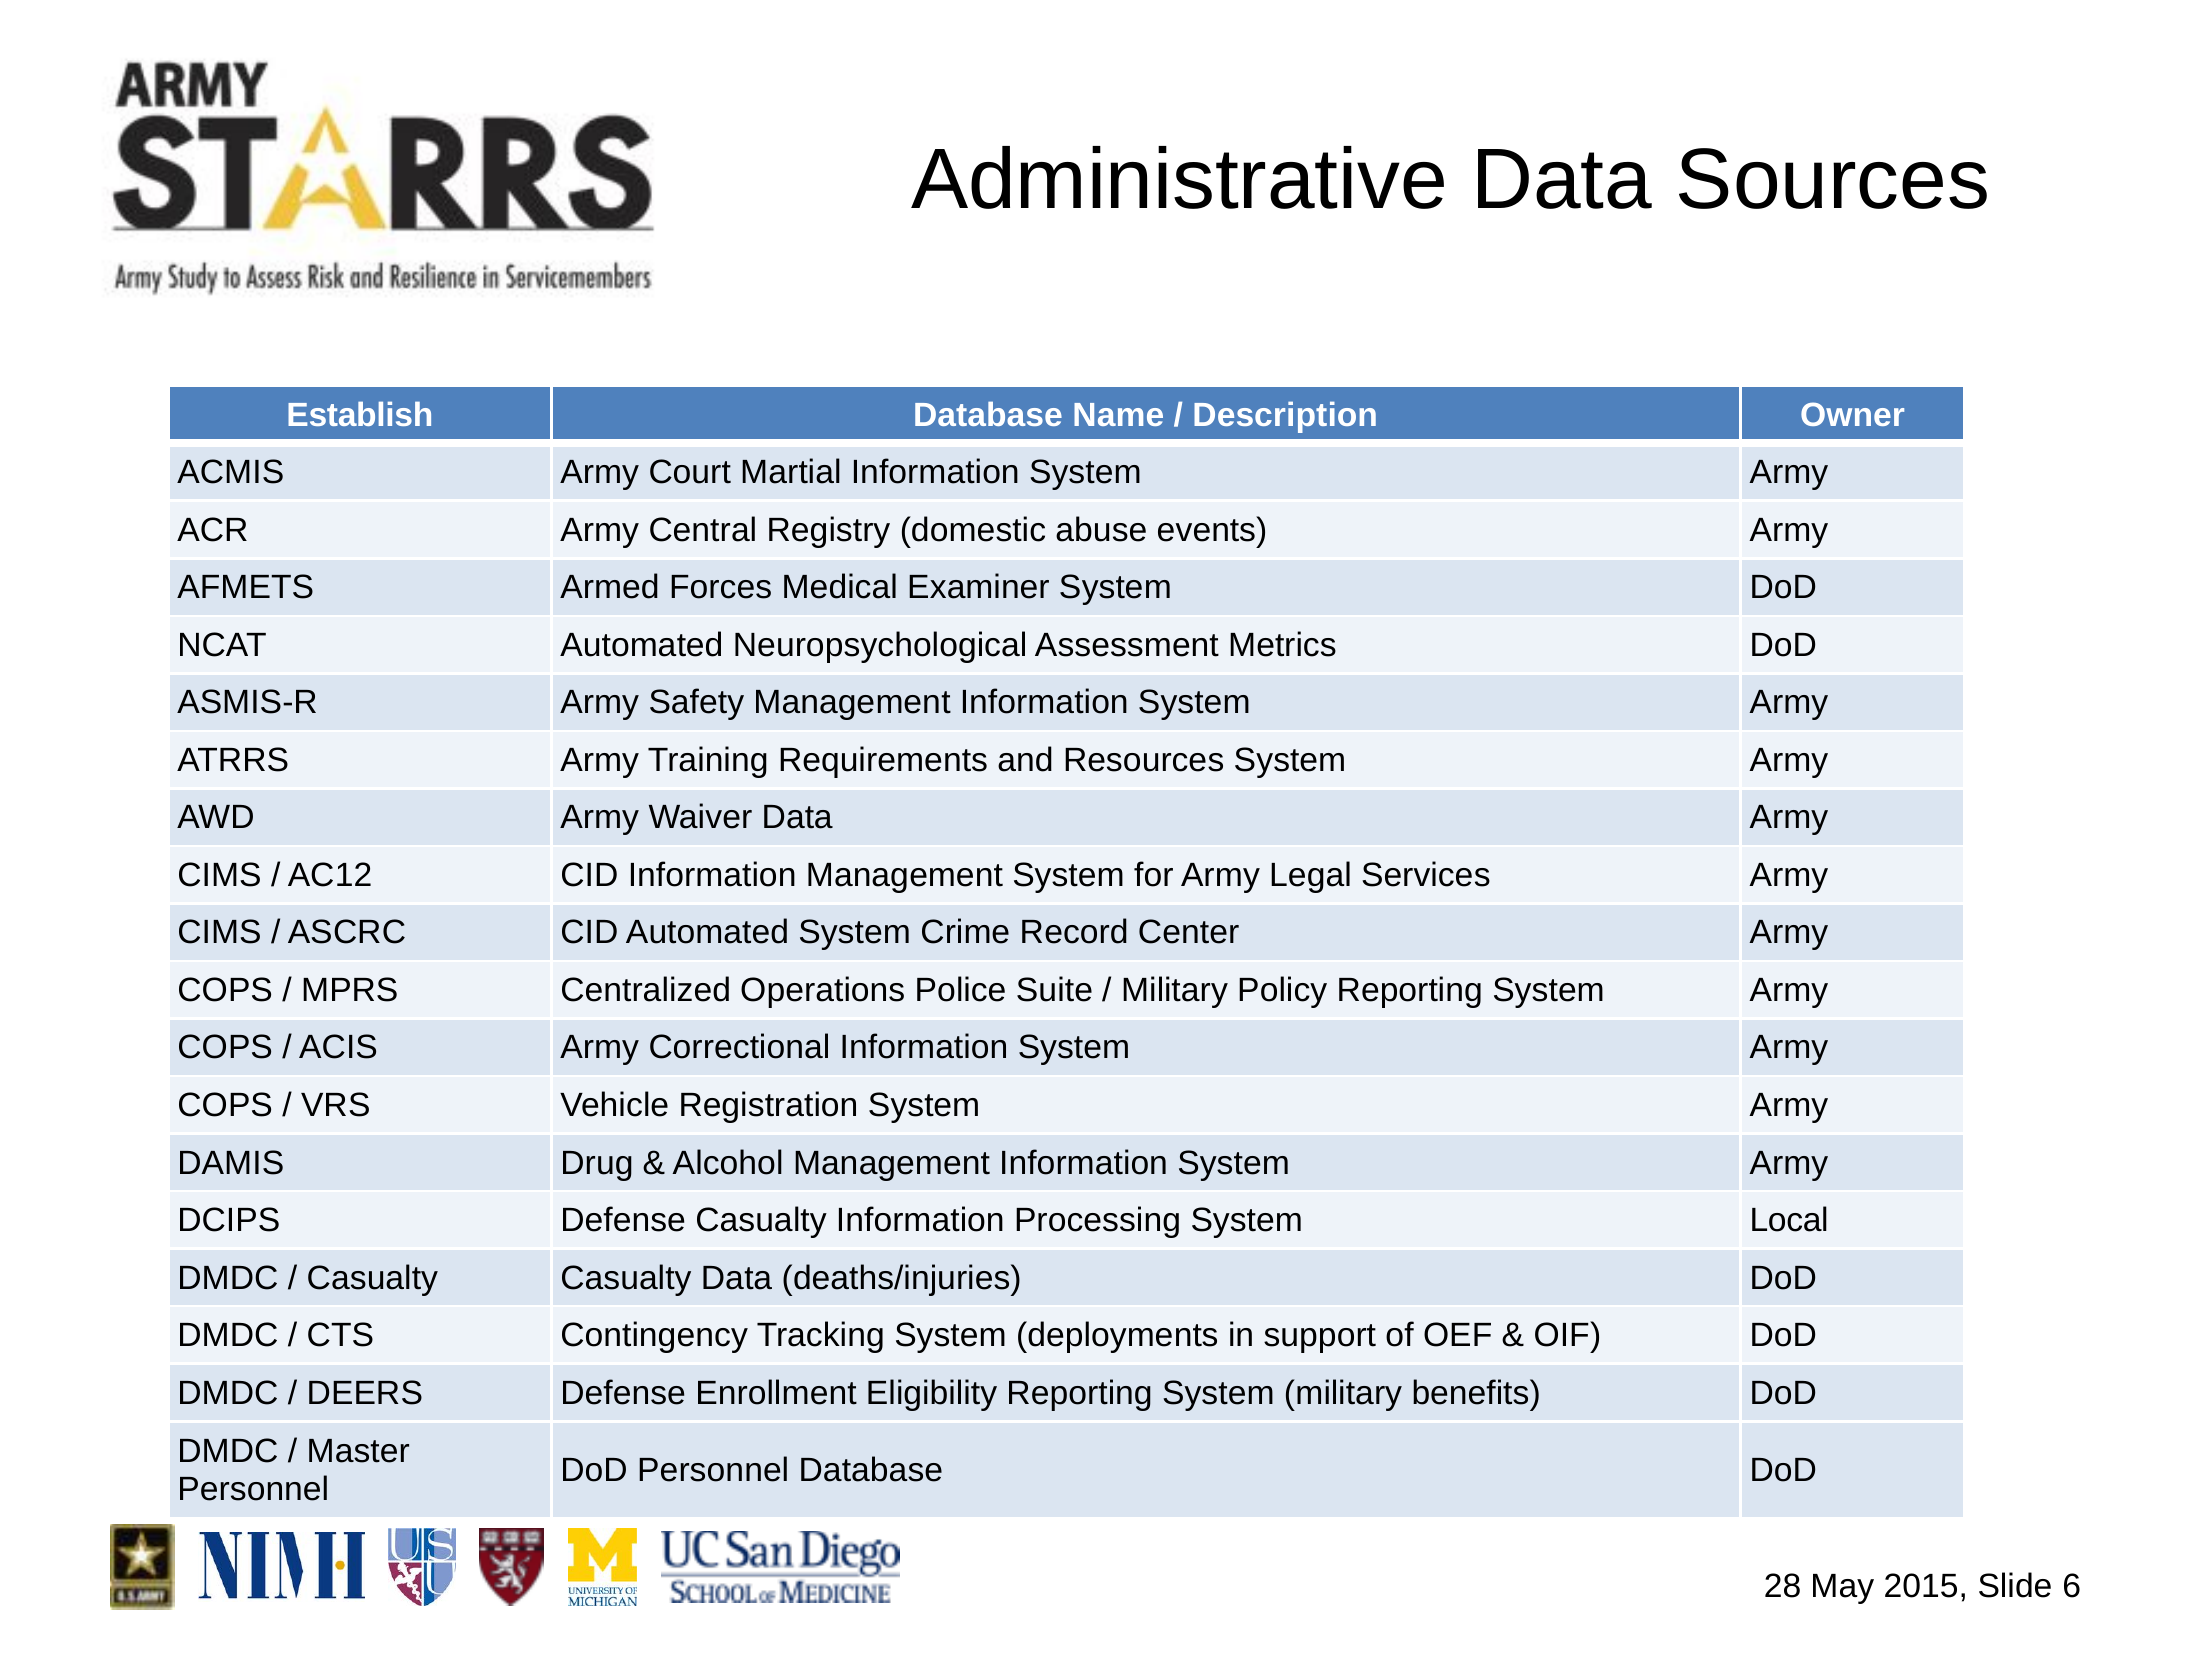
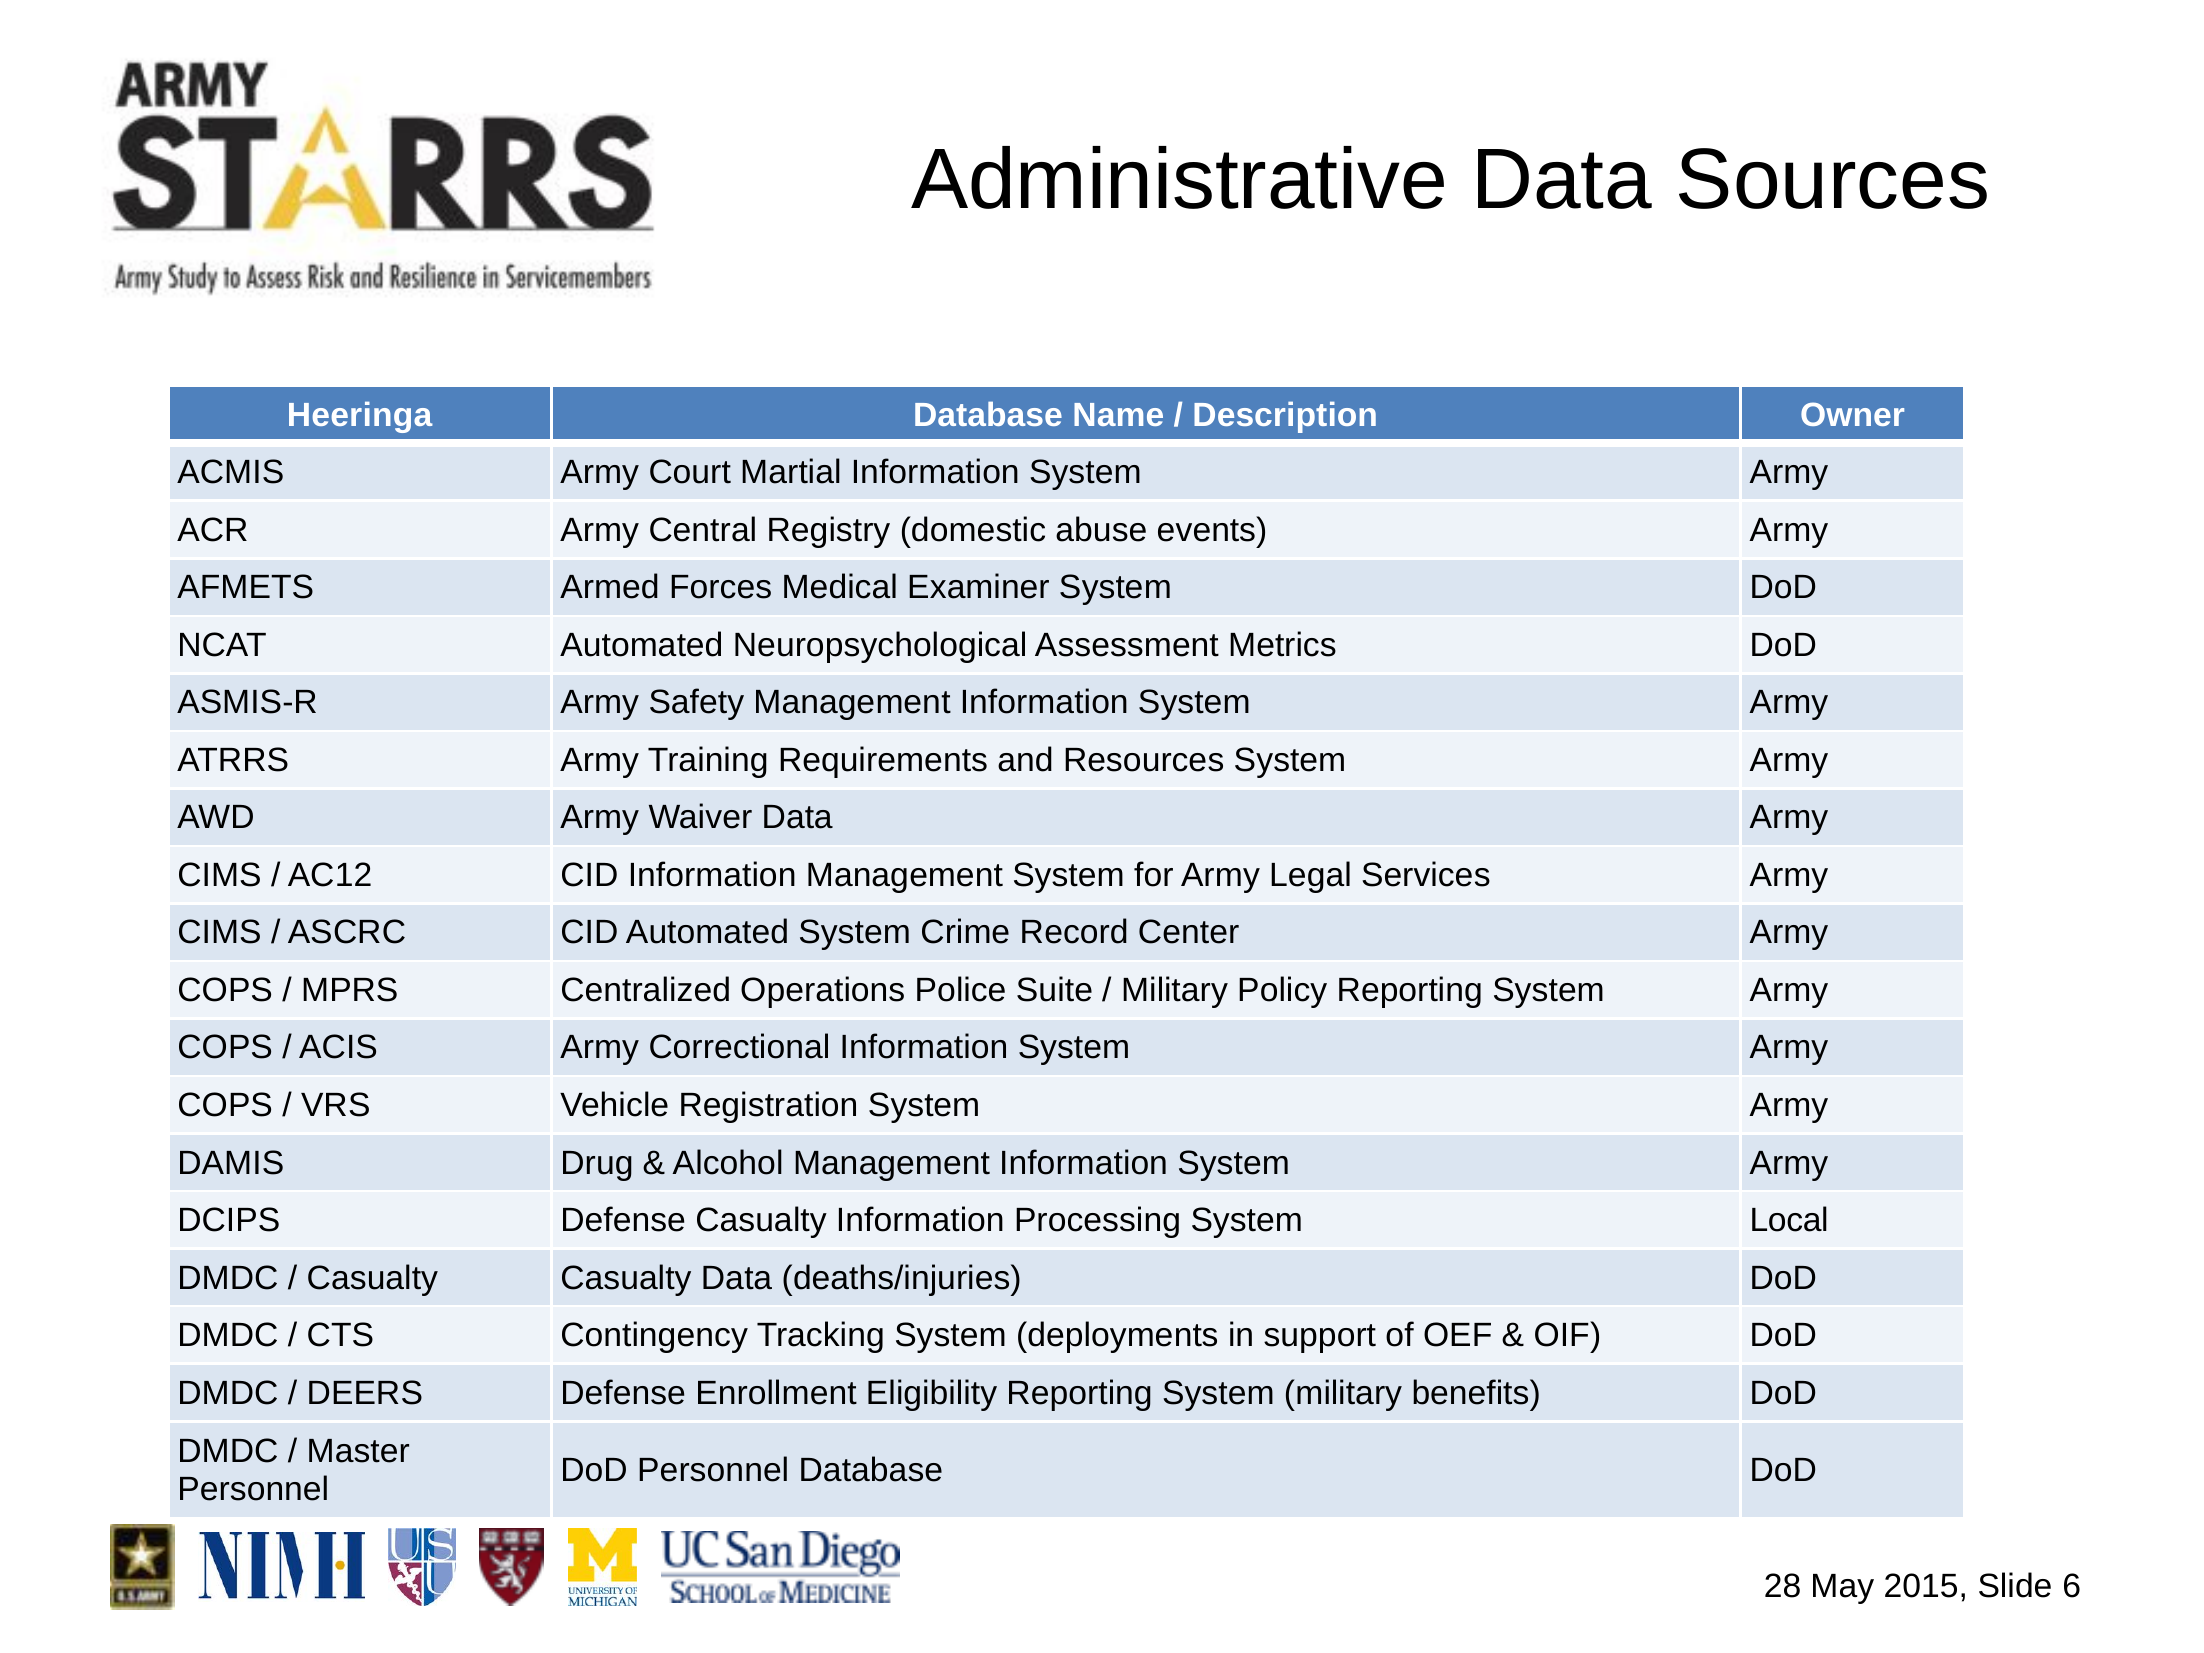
Establish: Establish -> Heeringa (360, 415)
